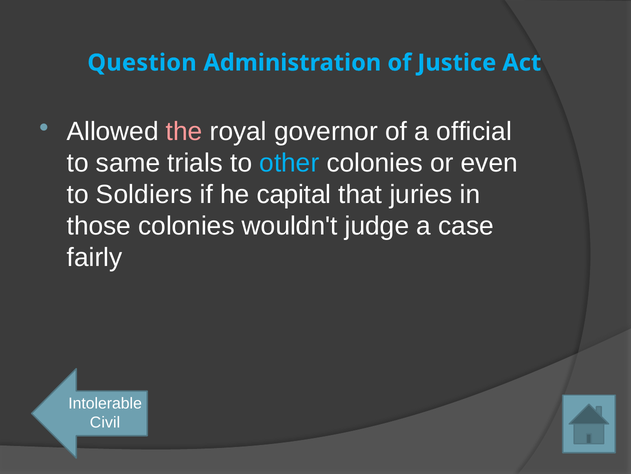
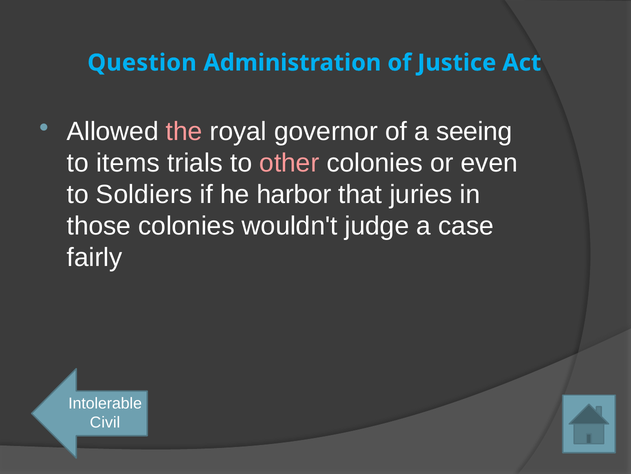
official: official -> seeing (474, 131)
same: same -> items (128, 163)
other colour: light blue -> pink (289, 163)
capital: capital -> harbor (294, 194)
